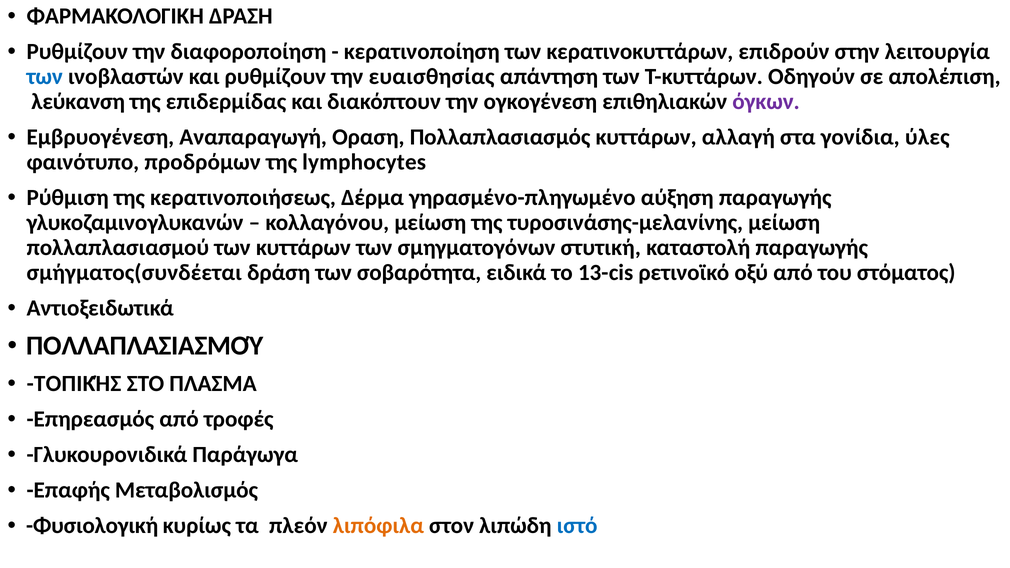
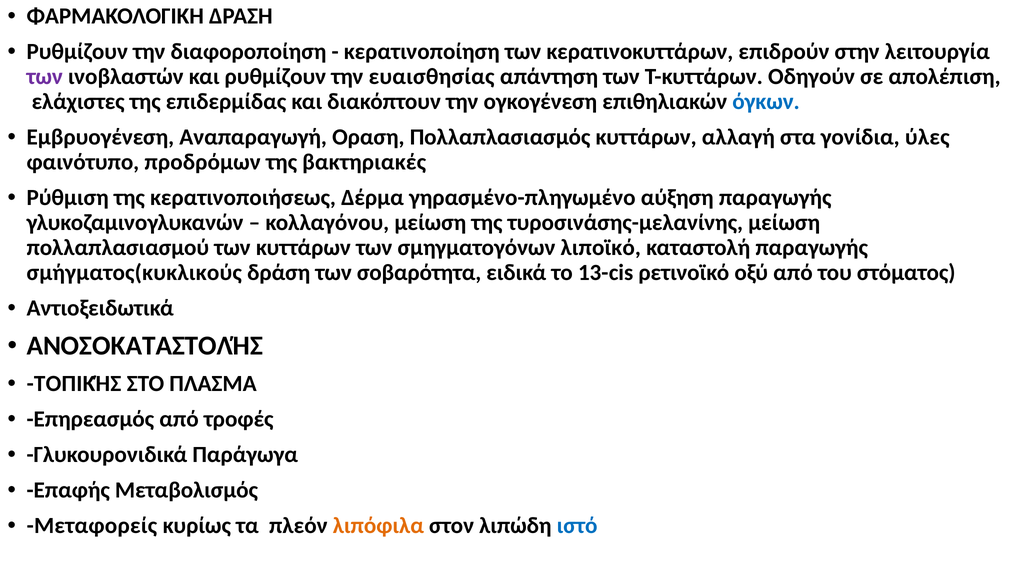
των colour: blue -> purple (45, 77)
λεύκανση: λεύκανση -> ελάχιστες (78, 102)
όγκων colour: purple -> blue (766, 102)
lymphocytes: lymphocytes -> βακτηριακές (364, 162)
στυτική: στυτική -> λιποϊκό (601, 248)
σμήγματος(συνδέεται: σμήγματος(συνδέεται -> σμήγματος(κυκλικούς (134, 273)
ΠΟΛΛΑΠΛΑΣΙΑΣΜΟΎ: ΠΟΛΛΑΠΛΑΣΙΑΣΜΟΎ -> ΑΝΟΣΟΚΑΤΑΣΤΟΛΉΣ (145, 346)
Φυσιολογική: Φυσιολογική -> Μεταφορείς (92, 526)
